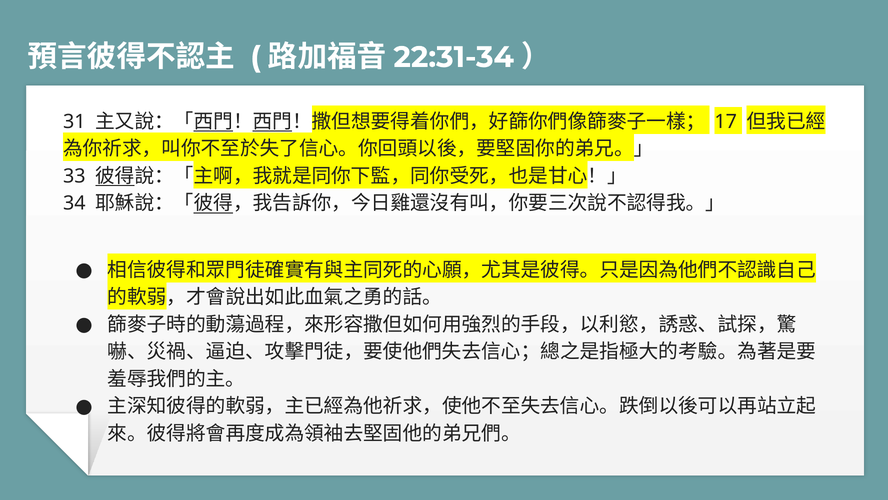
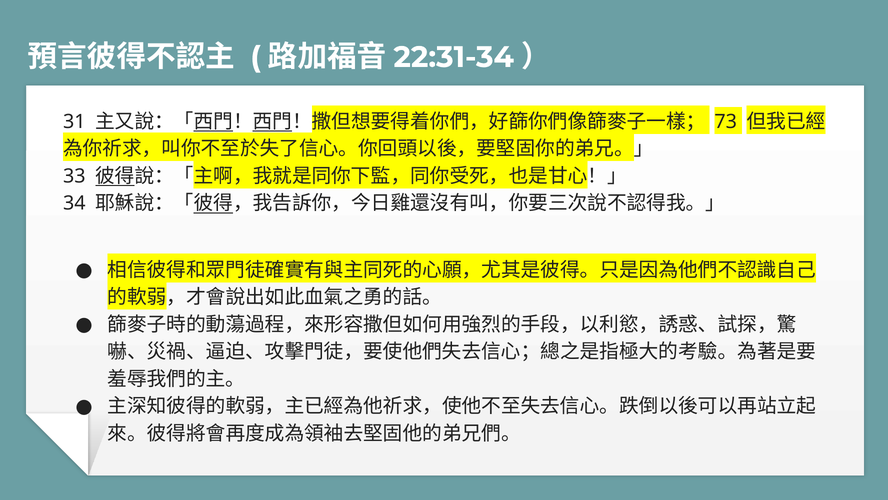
17: 17 -> 73 (726, 122)
